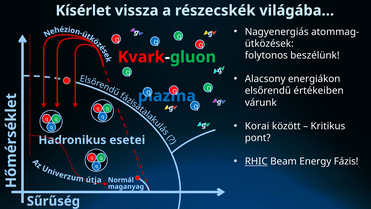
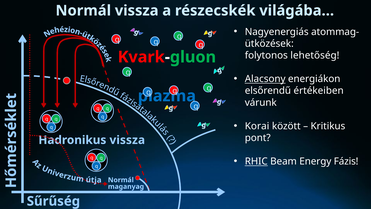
Kísérlet: Kísérlet -> Normál (83, 11)
beszélünk: beszélünk -> lehetőség (315, 55)
Alacsony underline: none -> present (265, 79)
esetei: esetei -> vissza (127, 140)
